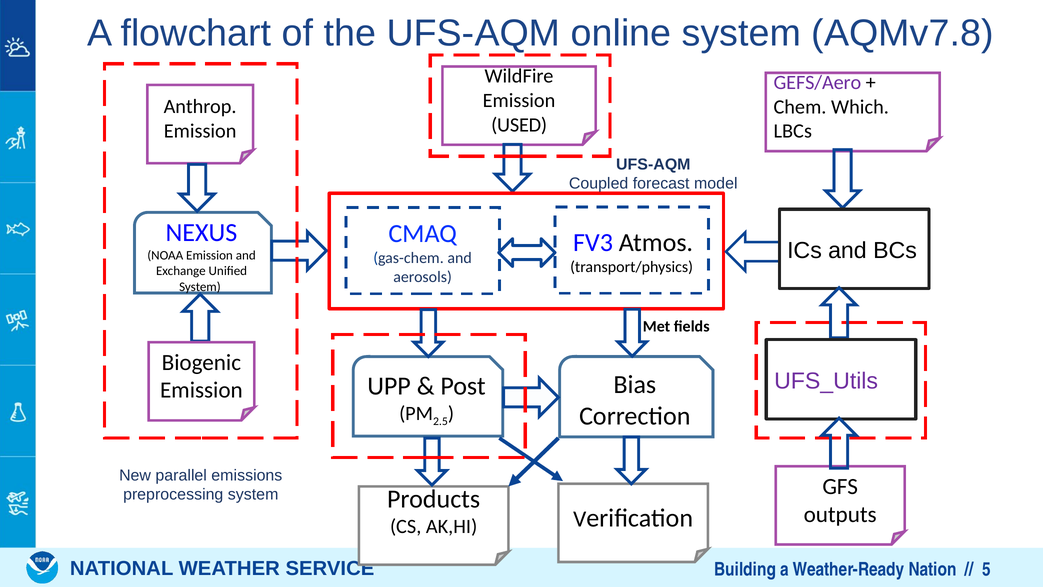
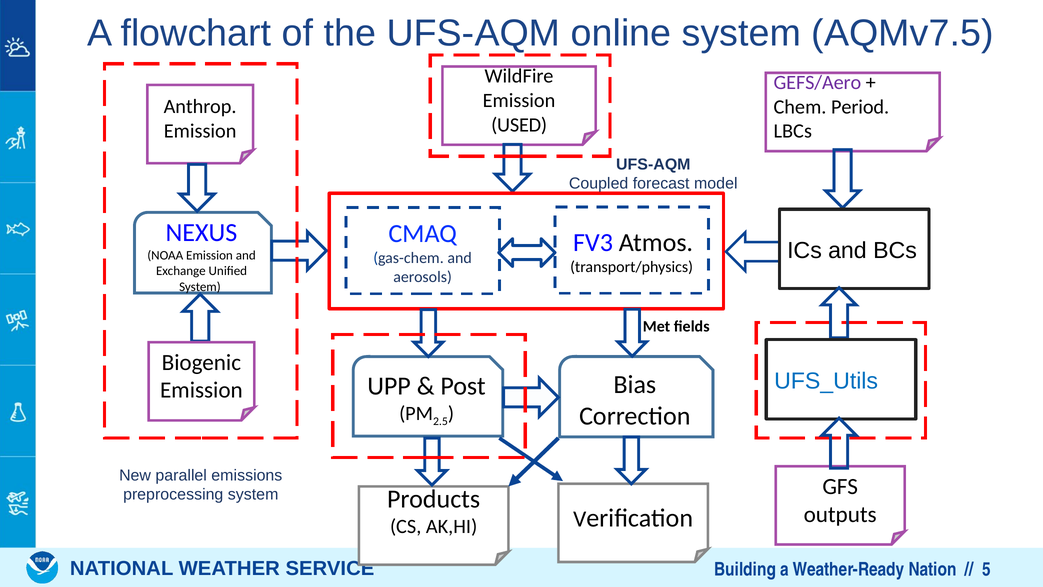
AQMv7.8: AQMv7.8 -> AQMv7.5 (902, 33)
Which: Which -> Period (860, 107)
UFS_Utils colour: purple -> blue (826, 381)
